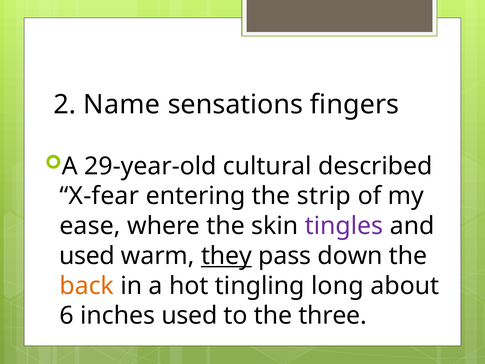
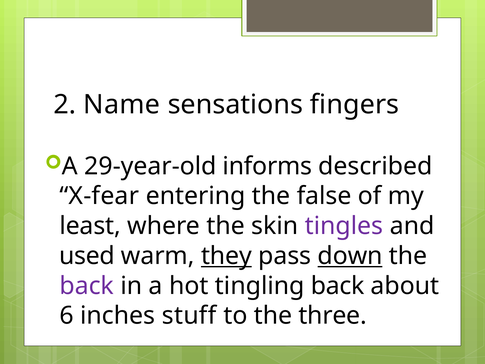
cultural: cultural -> informs (267, 166)
strip: strip -> false (324, 196)
ease: ease -> least (90, 226)
down underline: none -> present (350, 256)
back colour: orange -> purple (87, 286)
tingling long: long -> back (338, 286)
inches used: used -> stuff (189, 316)
